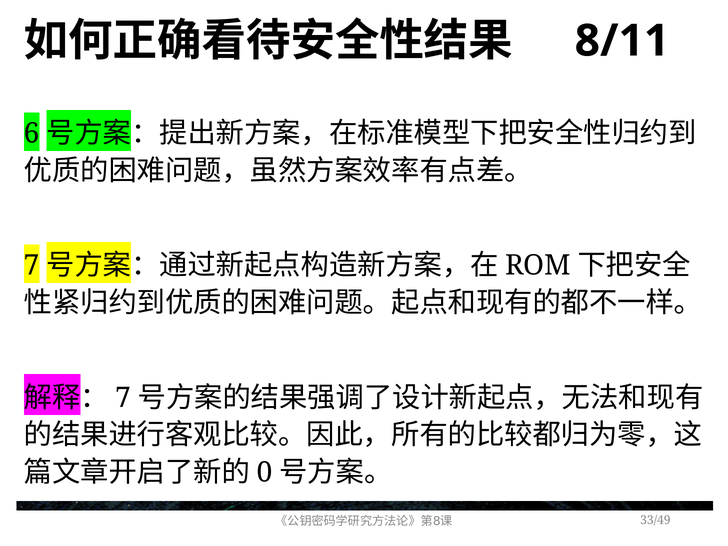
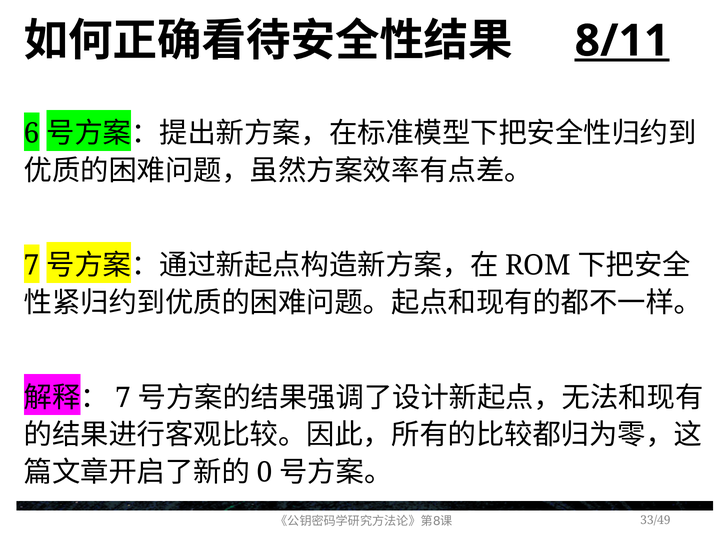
8/11 underline: none -> present (622, 41)
